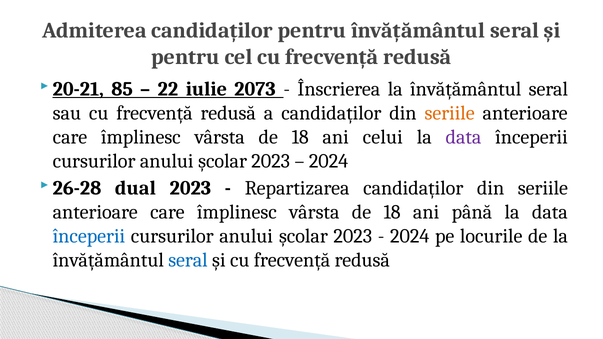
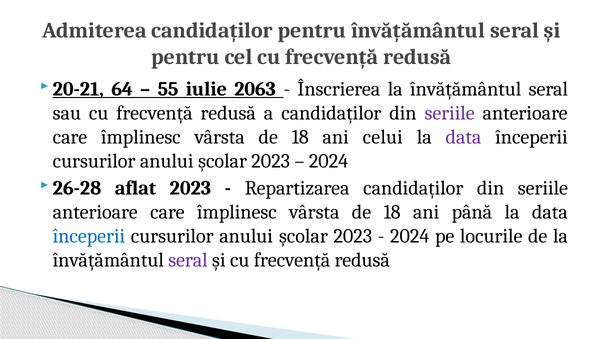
85: 85 -> 64 (122, 89)
22: 22 -> 55 (168, 89)
2073: 2073 -> 2063 (255, 89)
seriile colour: orange -> purple (450, 113)
dual: dual -> aflat (136, 188)
seral colour: blue -> purple (188, 260)
